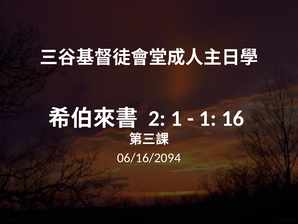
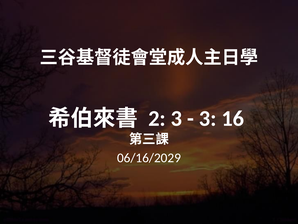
2 1: 1 -> 3 (176, 118)
1: 1 -> 3 (208, 118)
06/16/2094: 06/16/2094 -> 06/16/2029 (149, 158)
